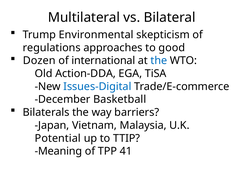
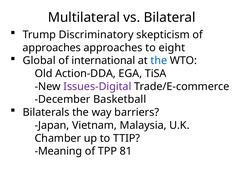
Environmental: Environmental -> Discriminatory (96, 35)
regulations: regulations -> approaches (52, 48)
good: good -> eight (172, 48)
Dozen: Dozen -> Global (39, 60)
Issues-Digital colour: blue -> purple (97, 86)
Potential: Potential -> Chamber (58, 138)
41: 41 -> 81 (126, 151)
